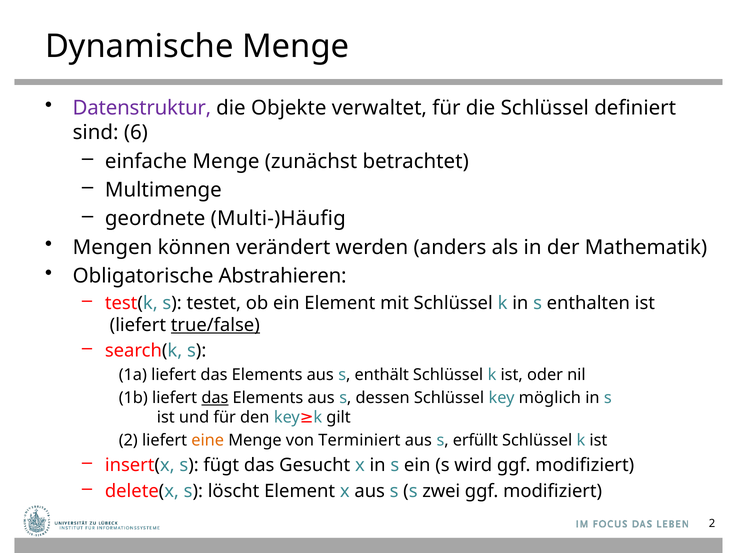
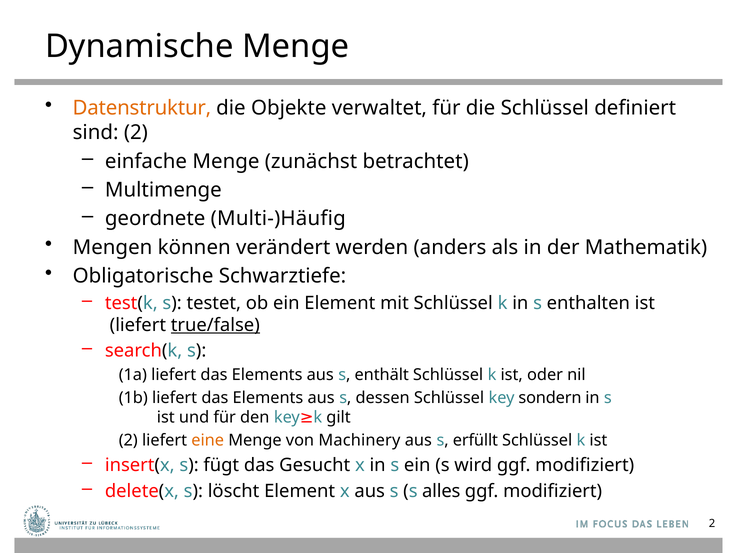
Datenstruktur colour: purple -> orange (142, 108)
sind 6: 6 -> 2 (136, 133)
Abstrahieren: Abstrahieren -> Schwarztiefe (282, 276)
das underline: present -> none (215, 398)
möglich: möglich -> sondern (550, 398)
Terminiert: Terminiert -> Machinery (359, 440)
zwei: zwei -> alles (441, 491)
